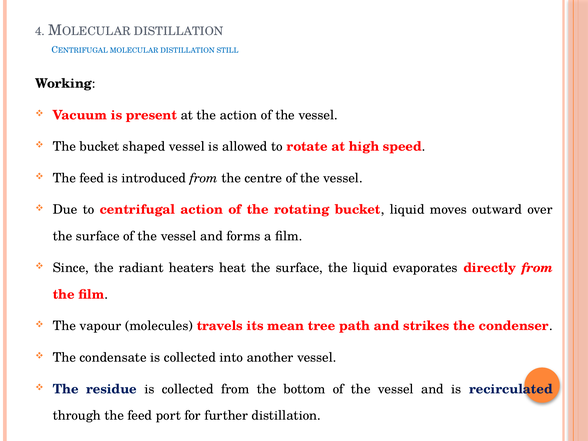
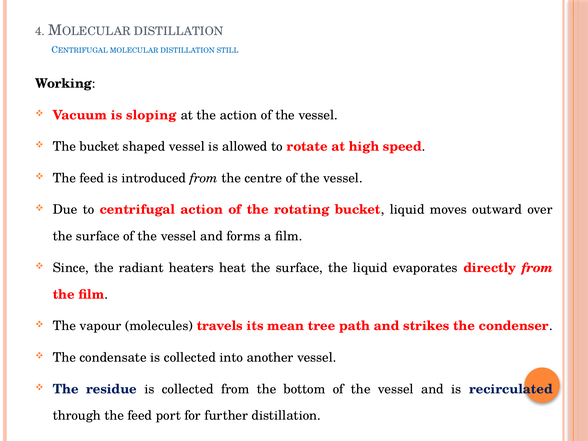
present: present -> sloping (151, 115)
